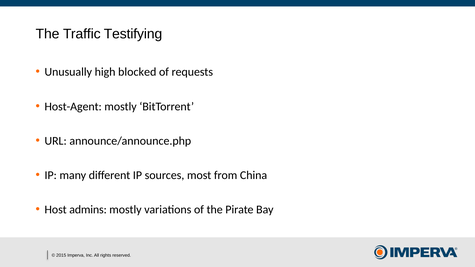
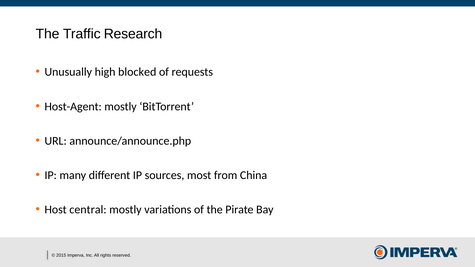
Testifying: Testifying -> Research (133, 34)
admins: admins -> central (88, 210)
